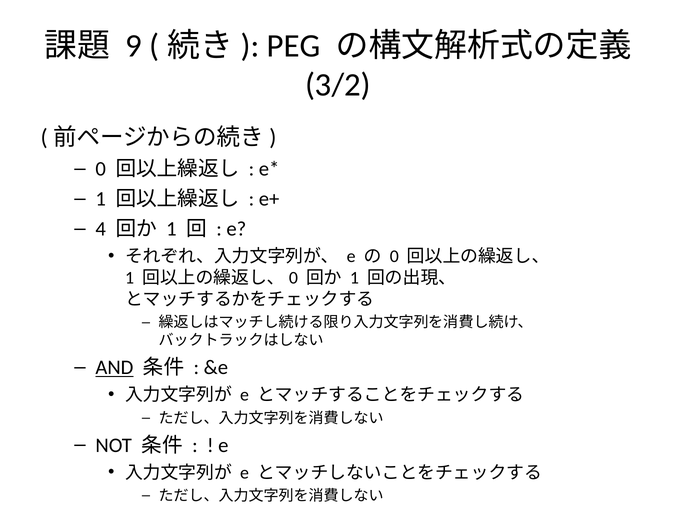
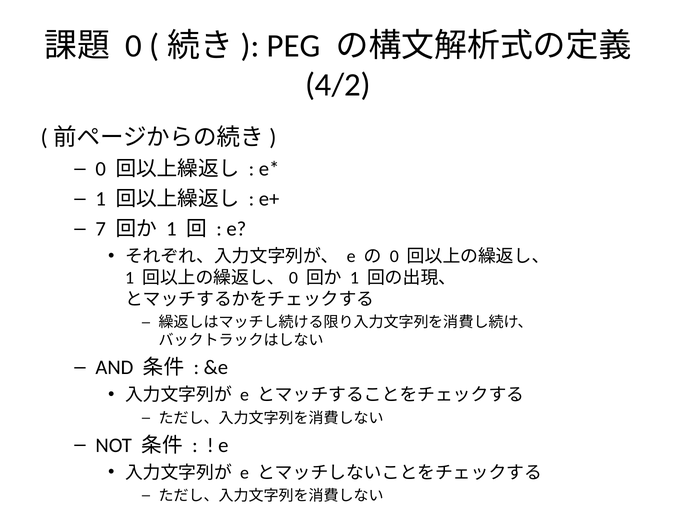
9: 9 -> 0 (134, 46)
3/2: 3/2 -> 4/2 (338, 85)
4: 4 -> 7 (101, 229)
AND underline: present -> none (114, 368)
